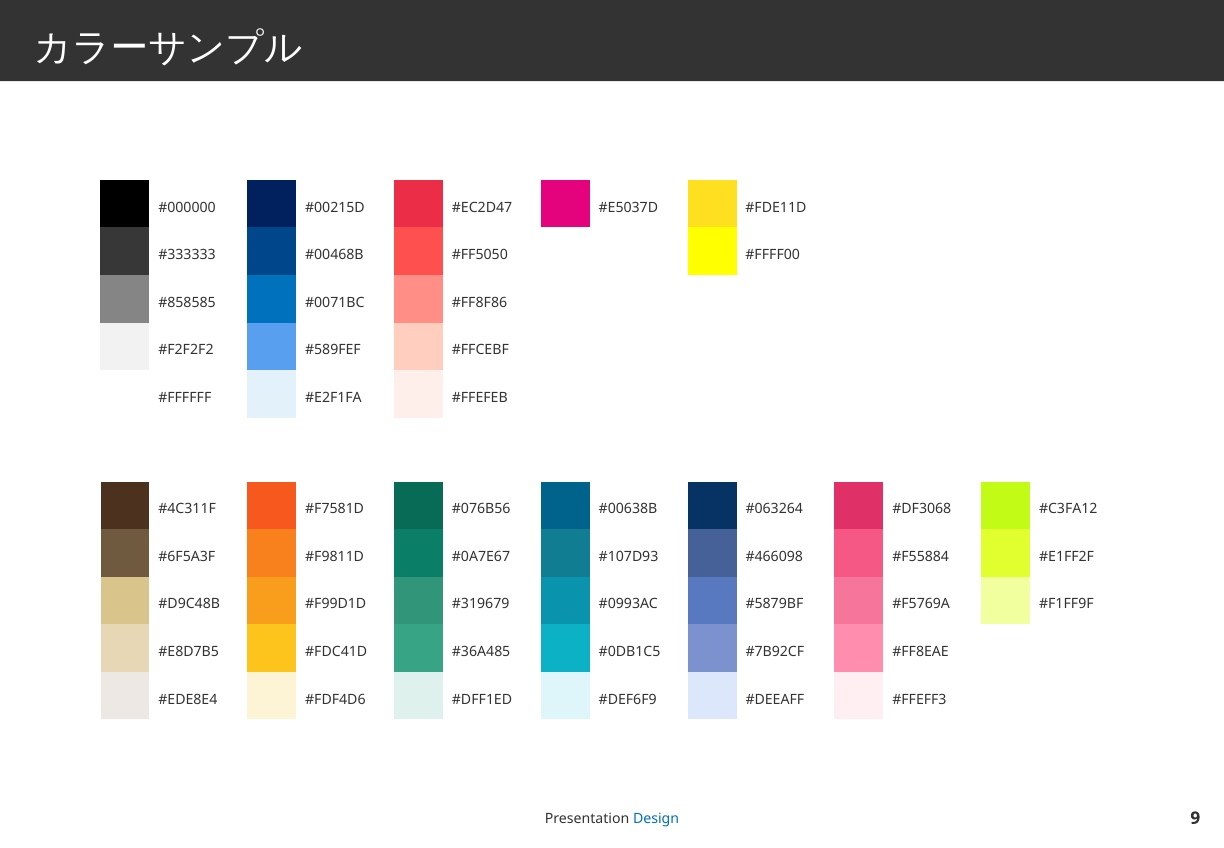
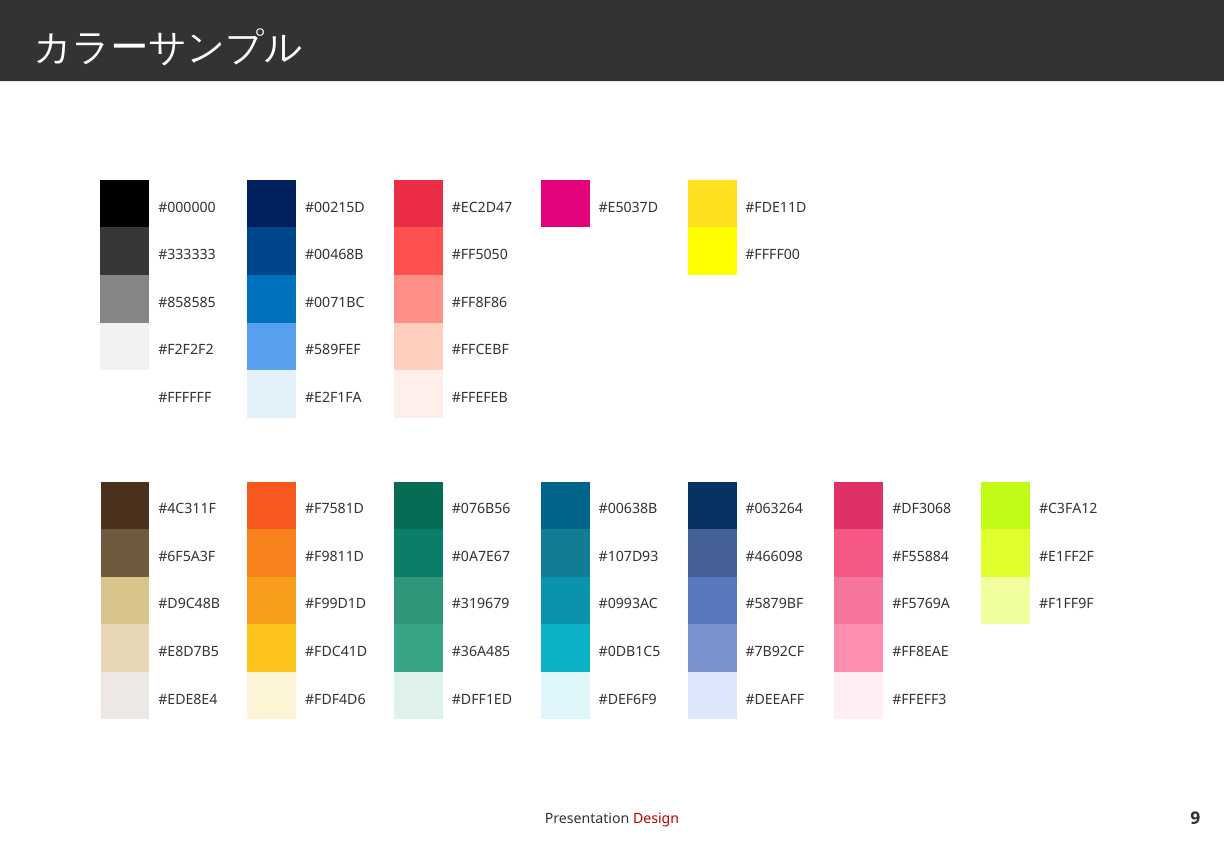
Design colour: blue -> red (656, 818)
